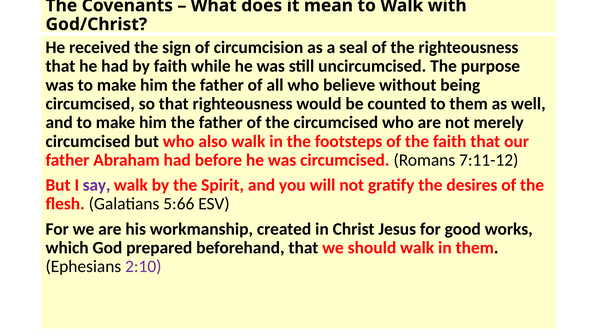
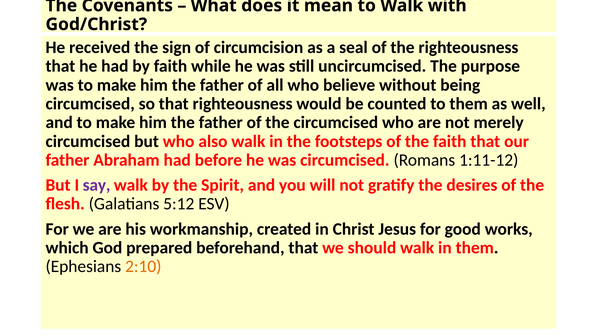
7:11-12: 7:11-12 -> 1:11-12 (489, 160)
5:66: 5:66 -> 5:12 (179, 204)
2:10 colour: purple -> orange (143, 266)
